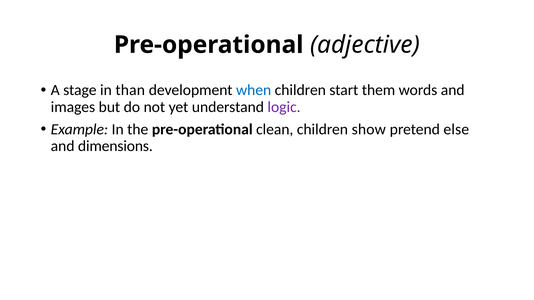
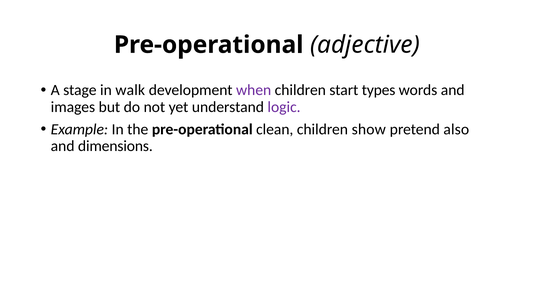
than: than -> walk (130, 90)
when colour: blue -> purple (254, 90)
them: them -> types (379, 90)
else: else -> also (456, 129)
